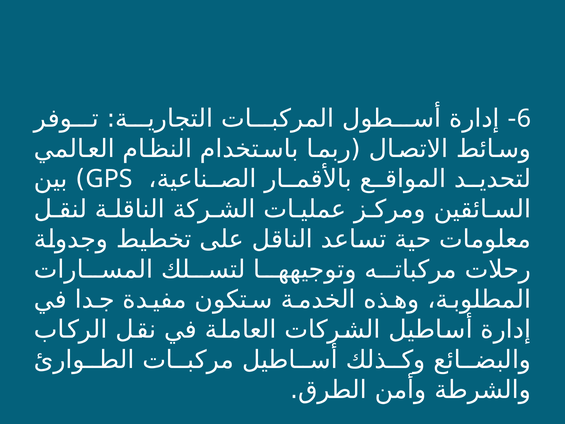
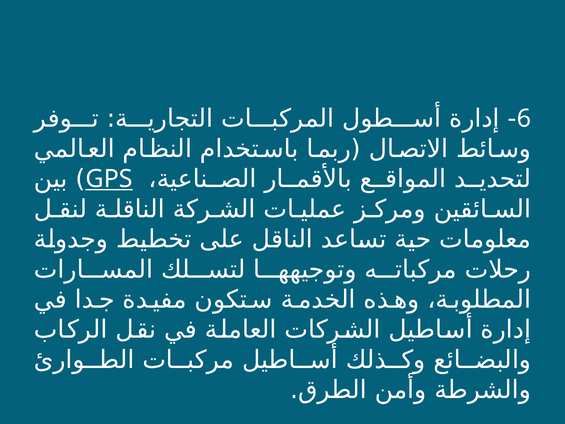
GPS underline: none -> present (109, 179)
